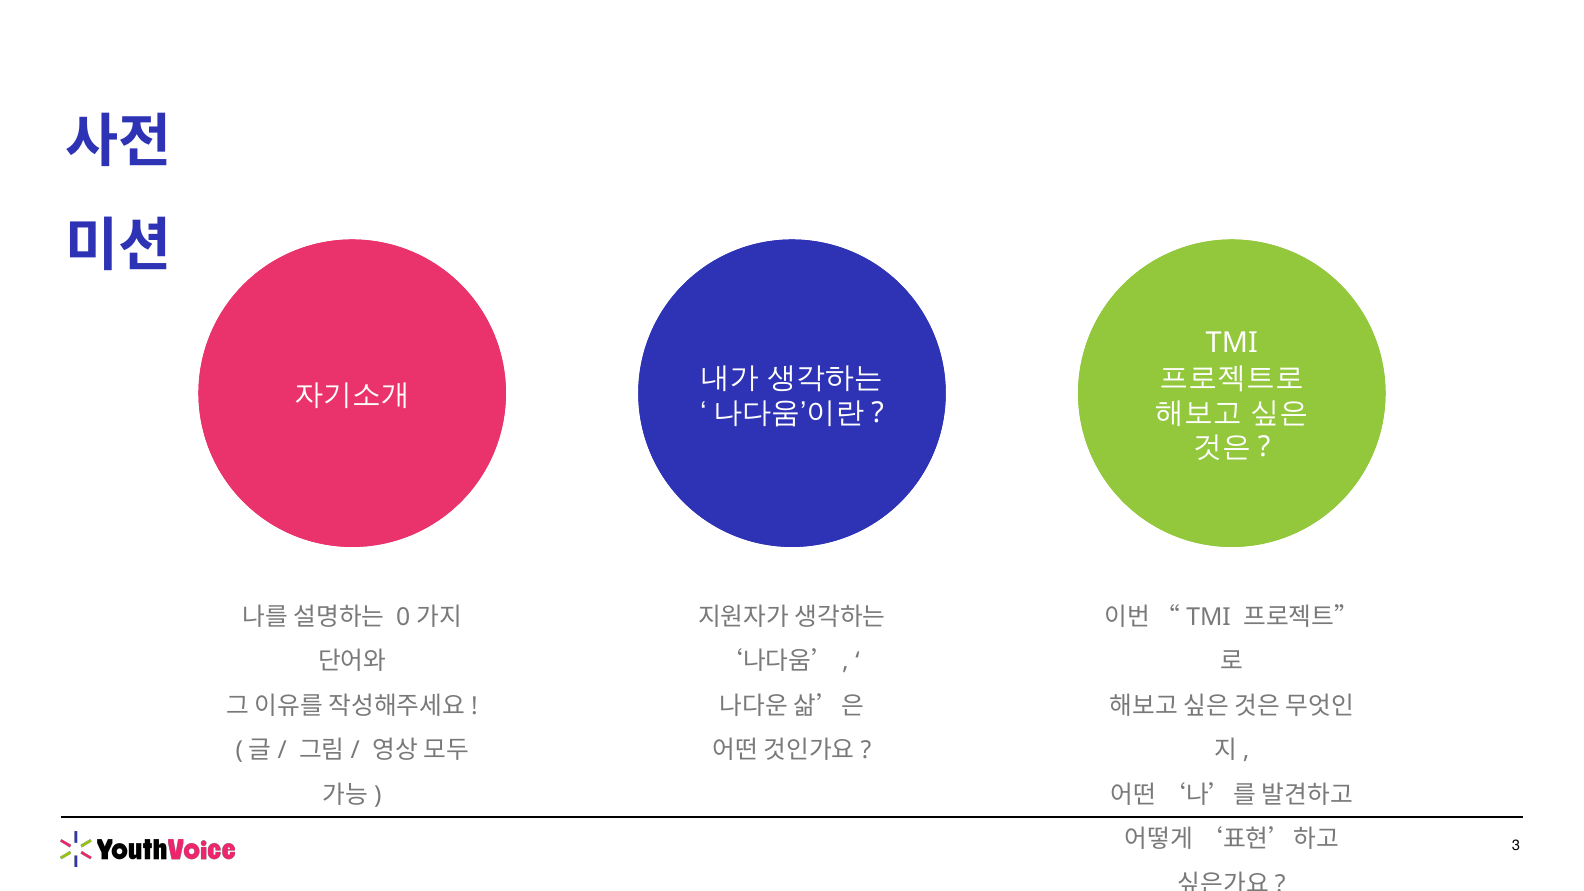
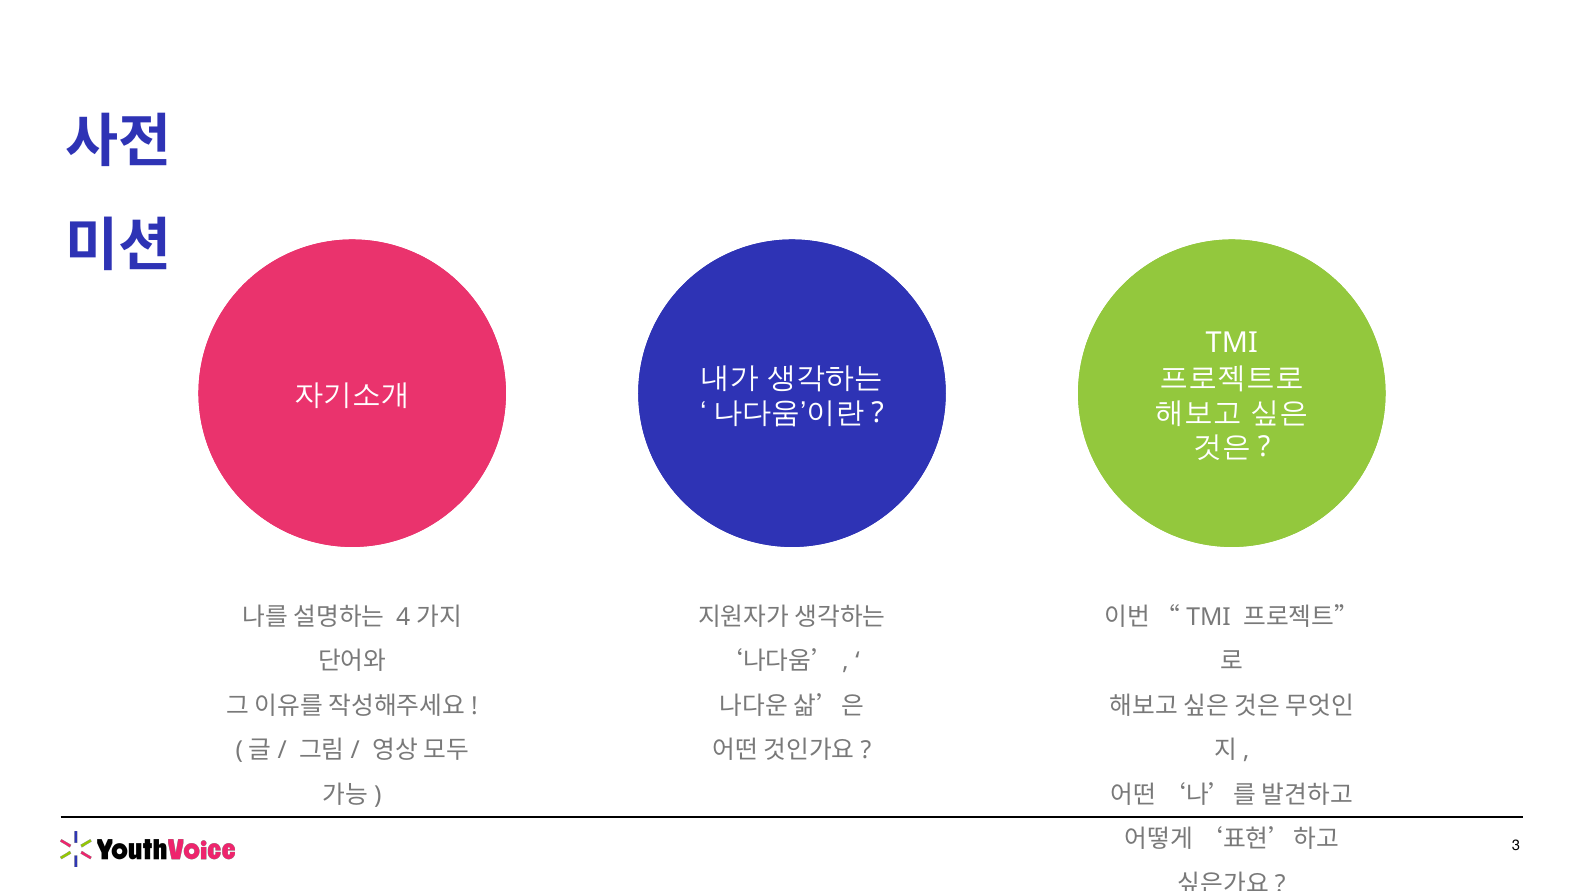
0: 0 -> 4 (403, 617)
